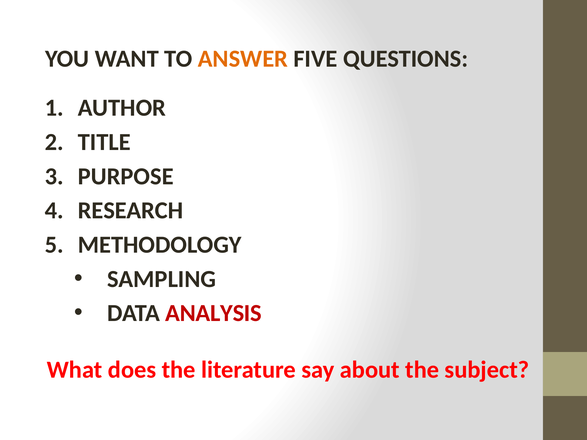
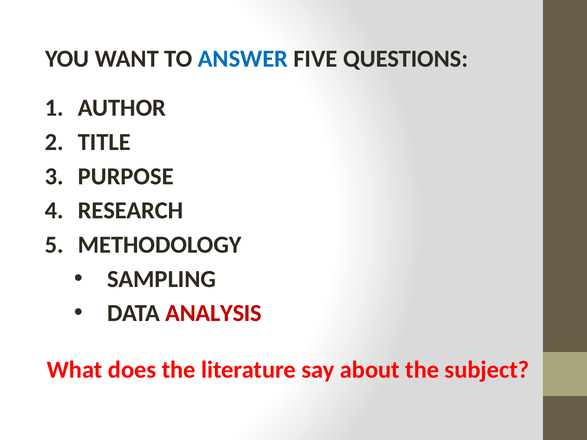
ANSWER colour: orange -> blue (243, 59)
